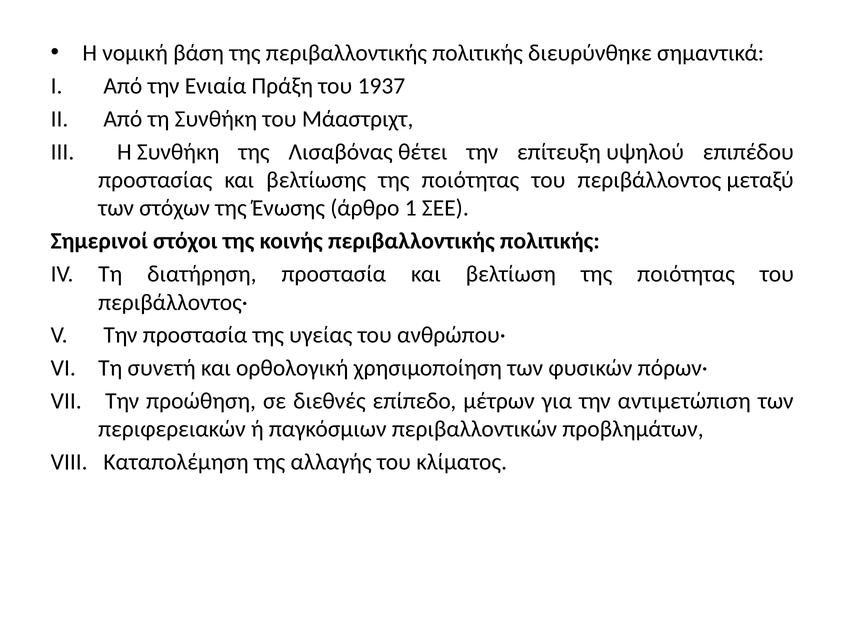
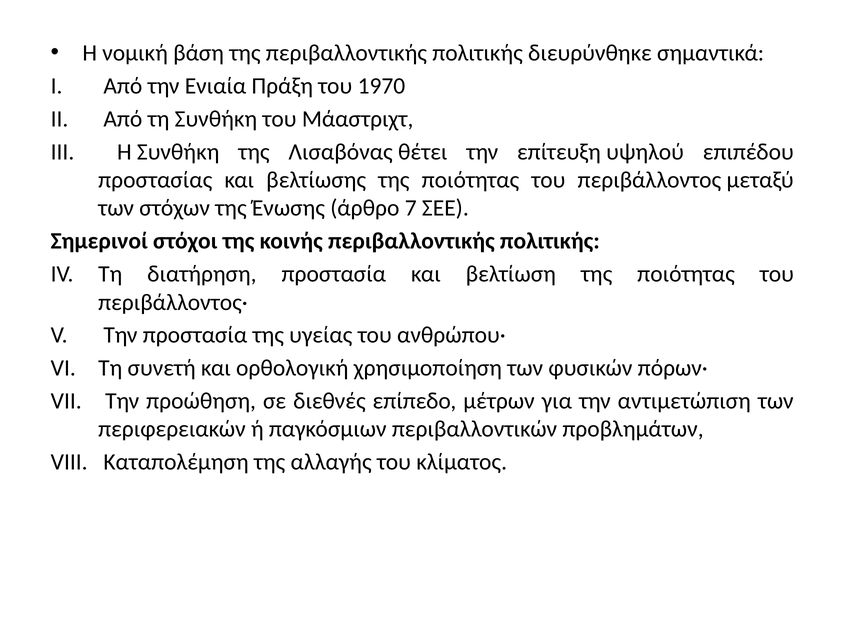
1937: 1937 -> 1970 (381, 86)
1: 1 -> 7 (411, 208)
